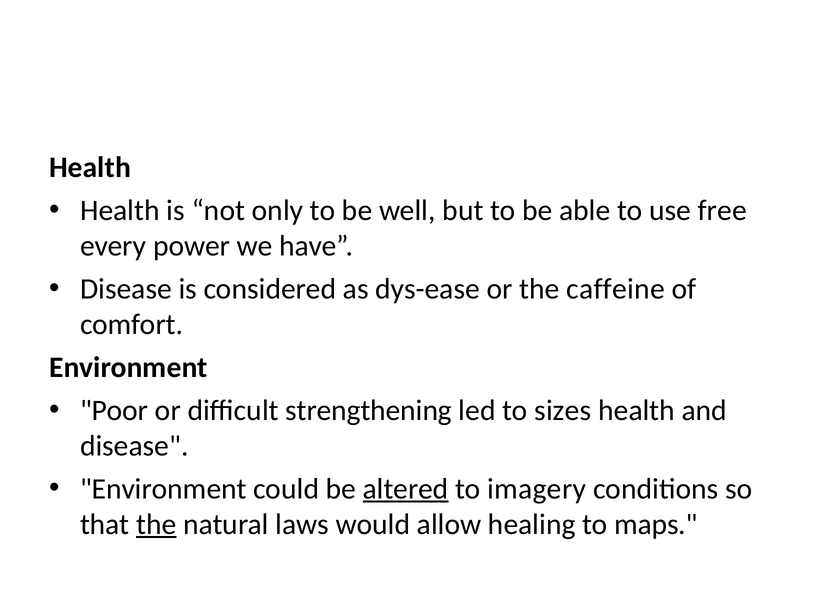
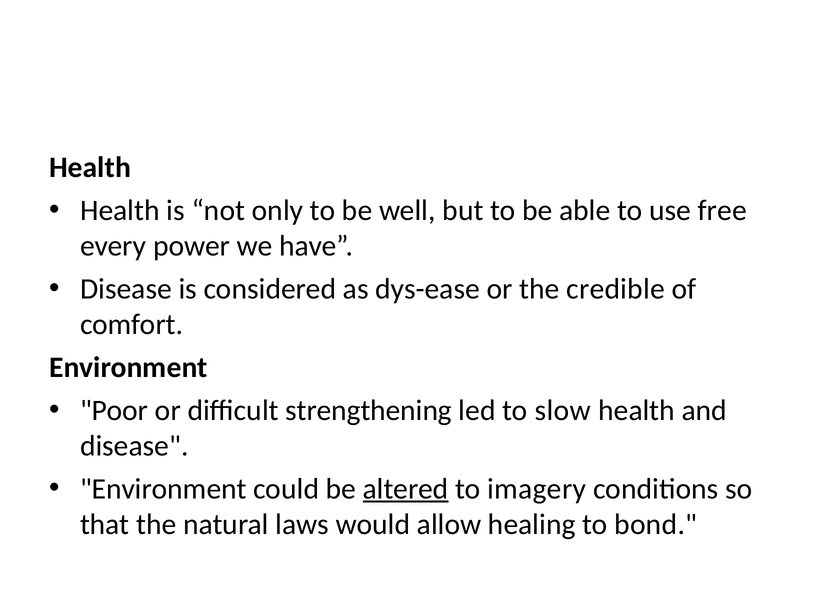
caffeine: caffeine -> credible (616, 289)
sizes: sizes -> slow (563, 410)
the underline: present -> none (156, 524)
maps: maps -> bond (656, 524)
